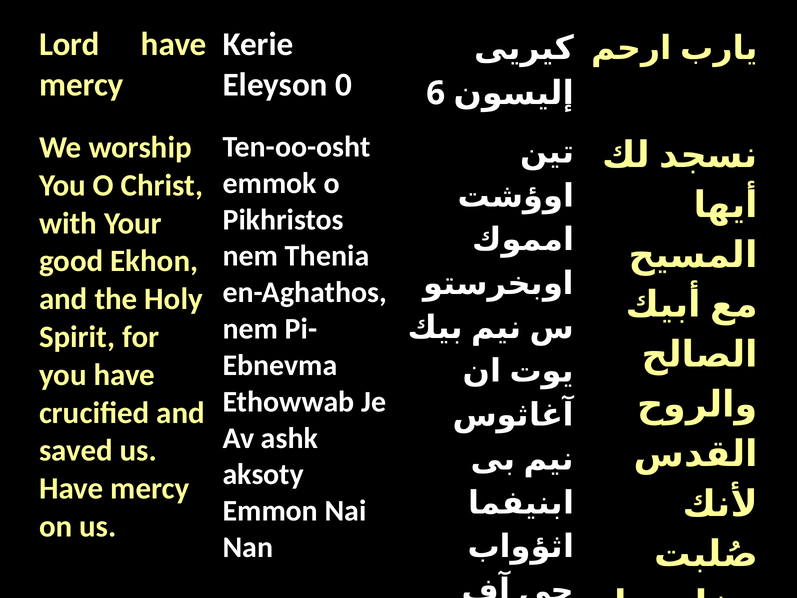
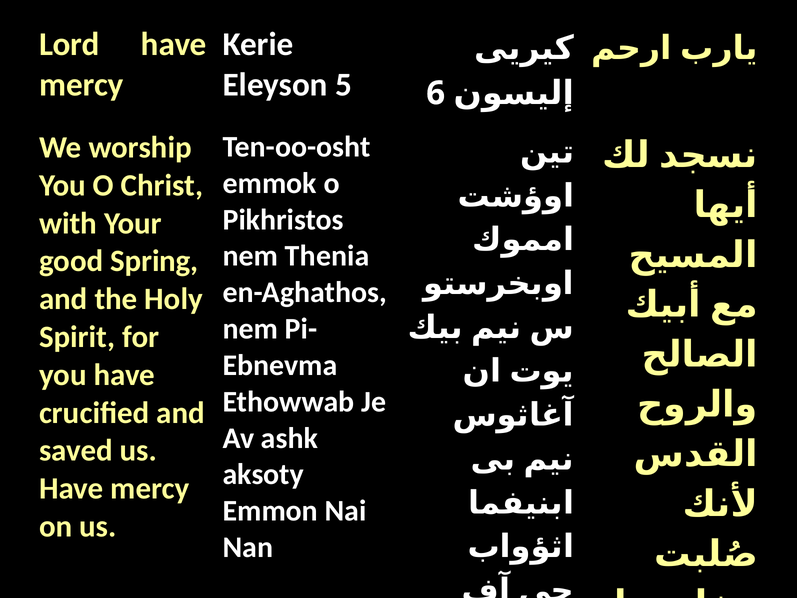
0: 0 -> 5 (344, 85)
Ekhon: Ekhon -> Spring (154, 261)
